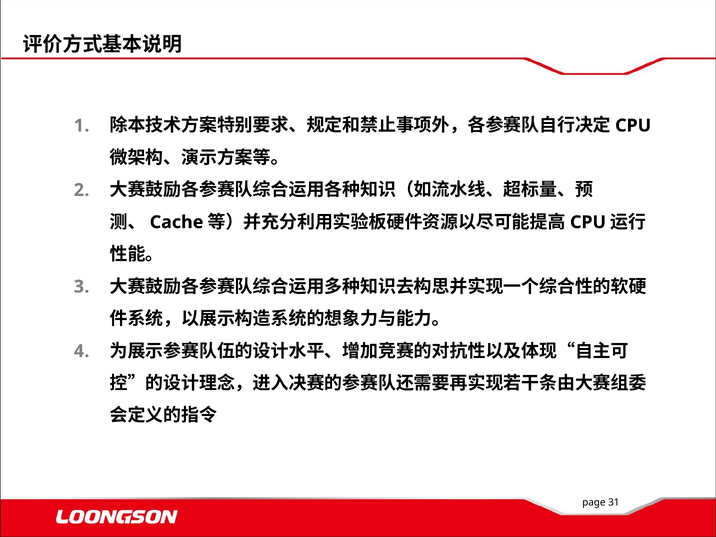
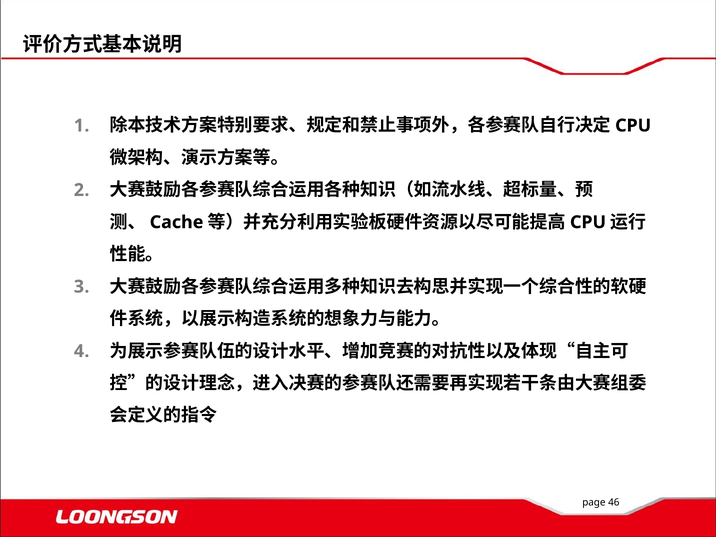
31: 31 -> 46 (614, 503)
